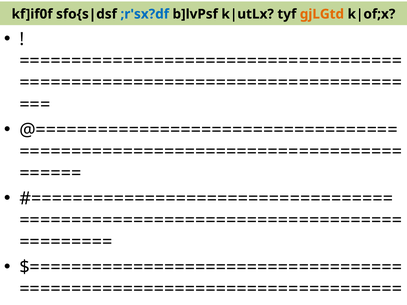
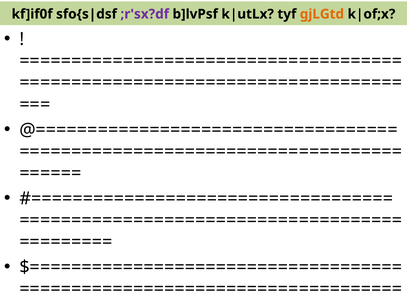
;r'sx?df colour: blue -> purple (145, 14)
